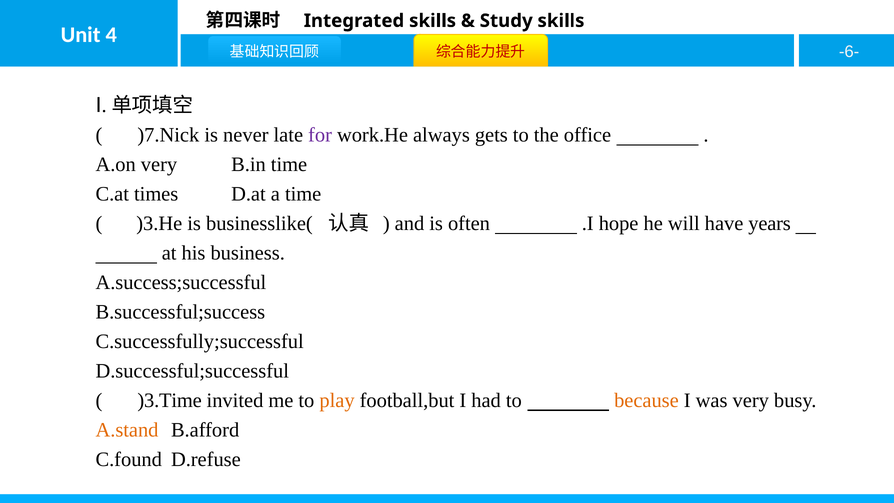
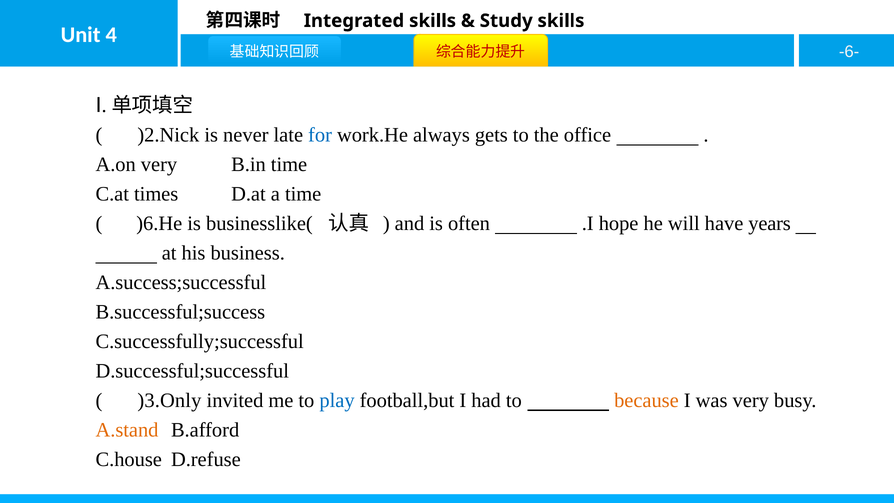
)7.Nick: )7.Nick -> )2.Nick (168, 135)
for colour: purple -> blue (320, 135)
)3.He: )3.He -> )6.He (159, 223)
)3.Time: )3.Time -> )3.Only (169, 400)
play colour: orange -> blue (337, 400)
C.found: C.found -> C.house (129, 459)
